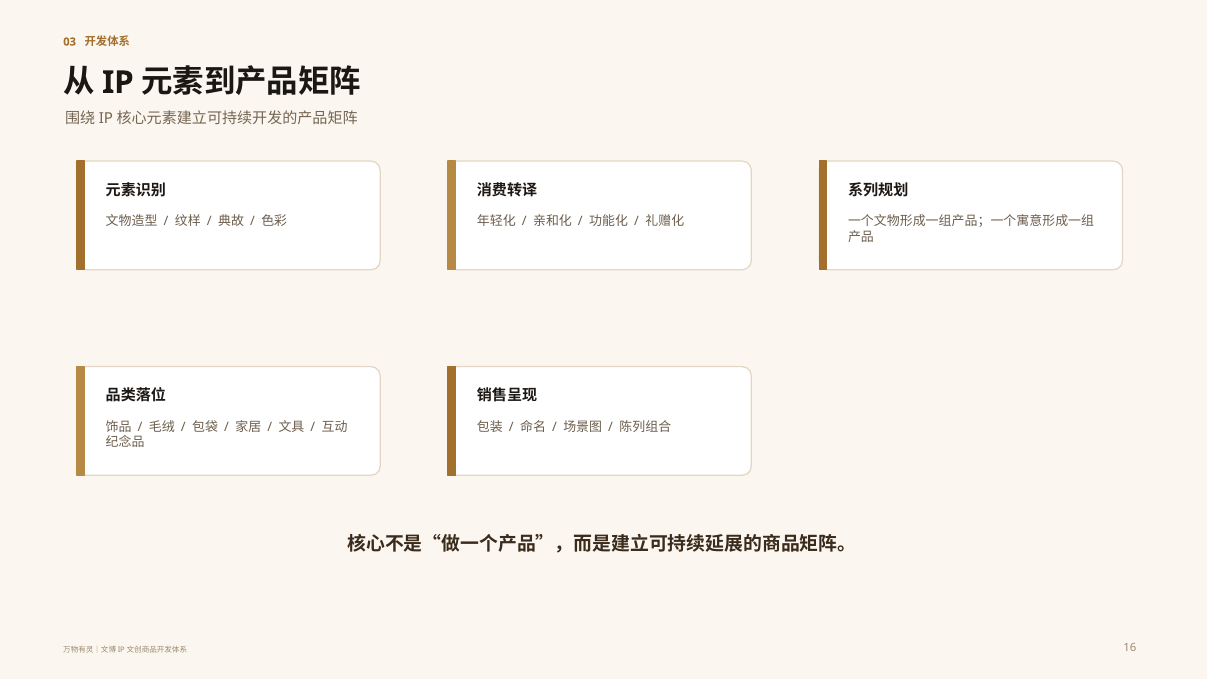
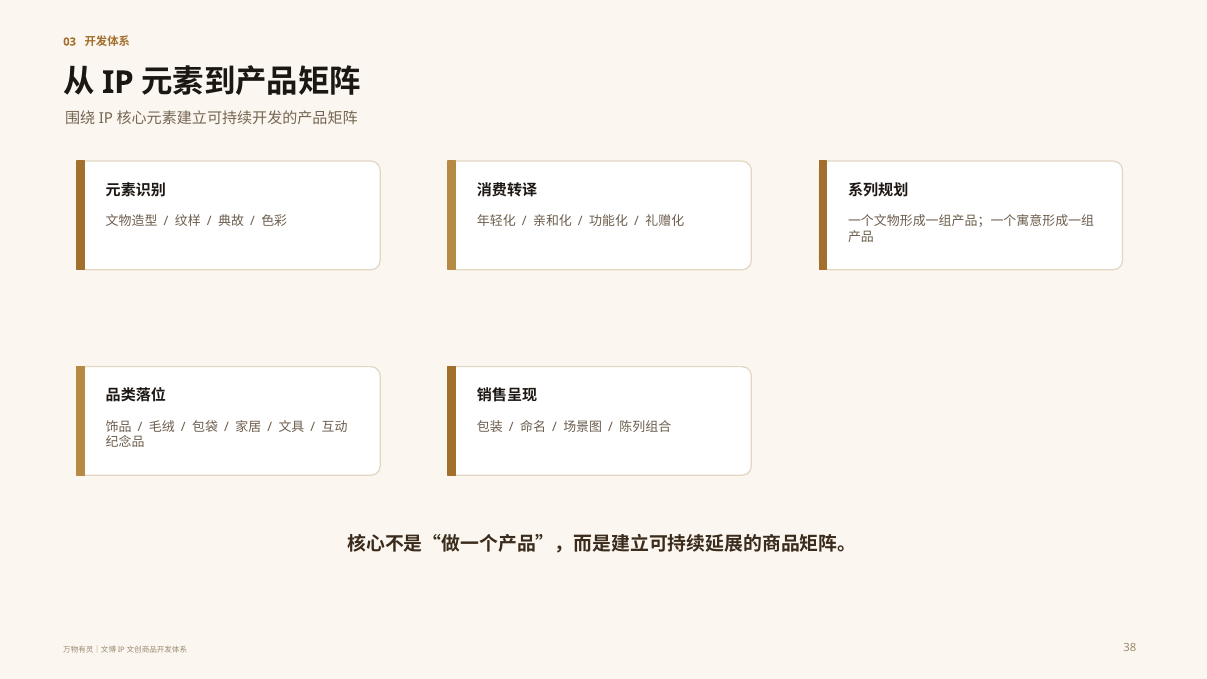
16: 16 -> 38 (1130, 647)
